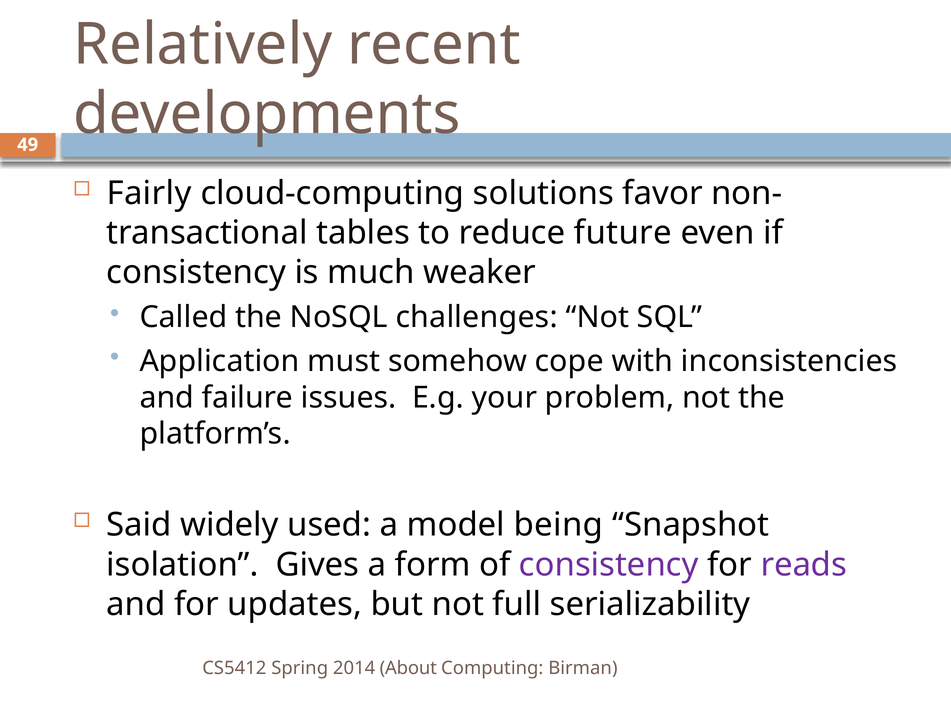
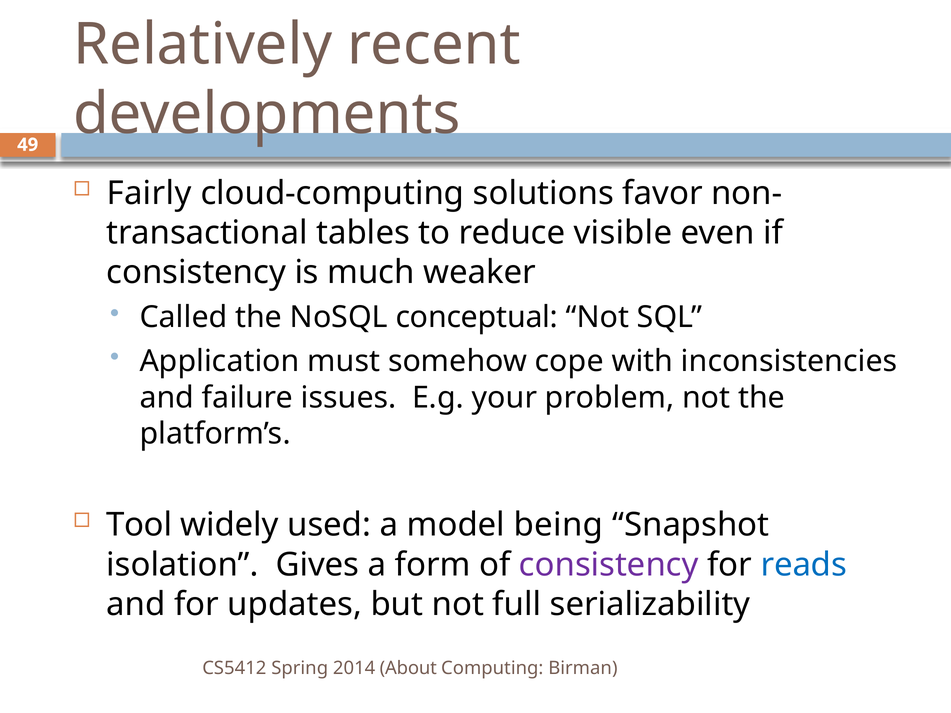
future: future -> visible (623, 233)
challenges: challenges -> conceptual (477, 318)
Said: Said -> Tool (139, 525)
reads colour: purple -> blue (804, 565)
